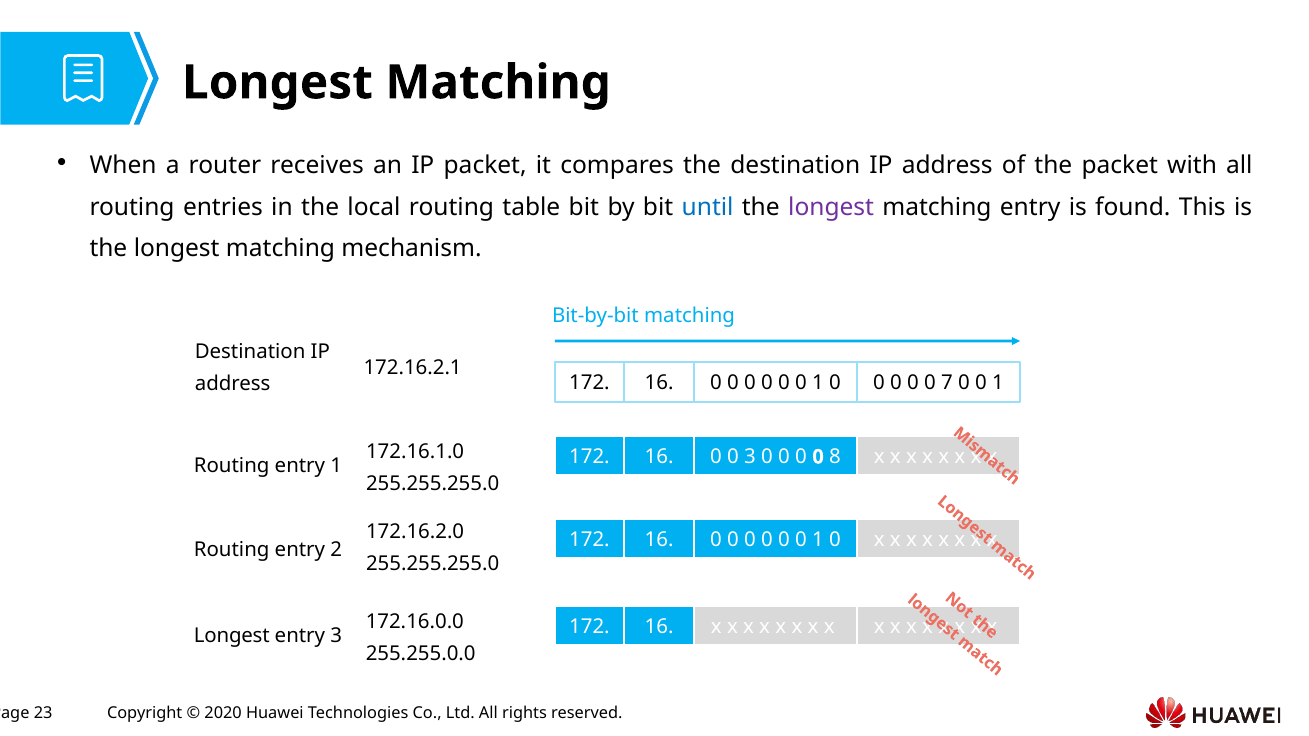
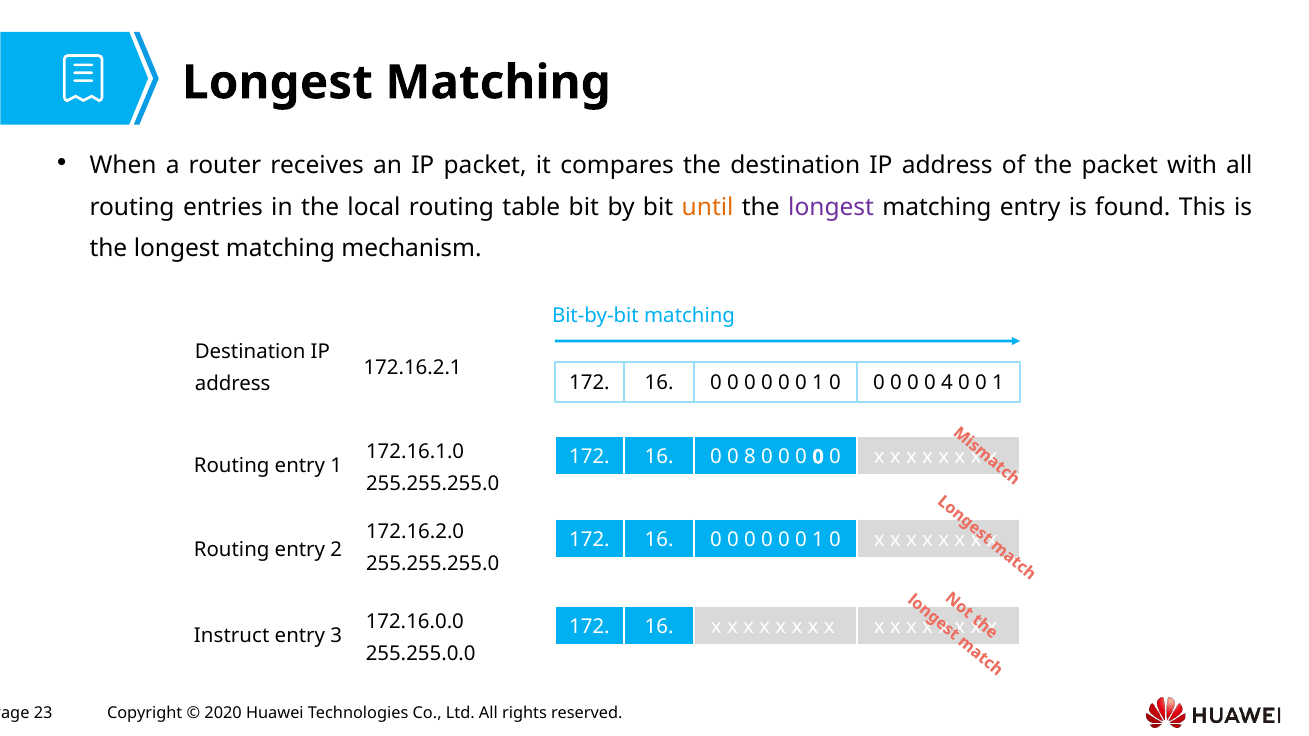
until colour: blue -> orange (708, 207)
7: 7 -> 4 (947, 383)
0 3: 3 -> 8 (750, 457)
8: 8 -> 0 (835, 457)
Longest: Longest -> Instruct (232, 636)
